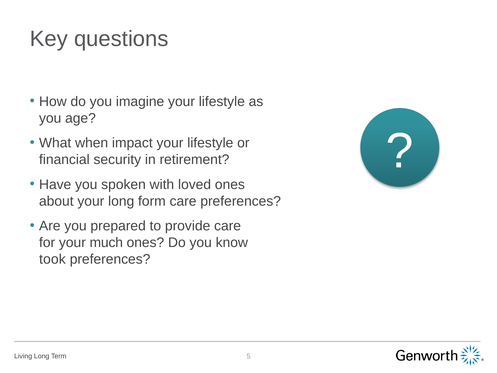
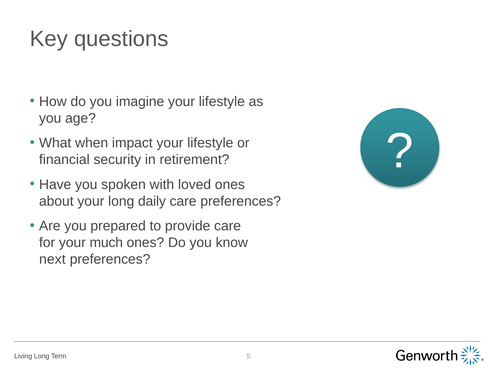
form: form -> daily (152, 201)
took: took -> next (52, 259)
